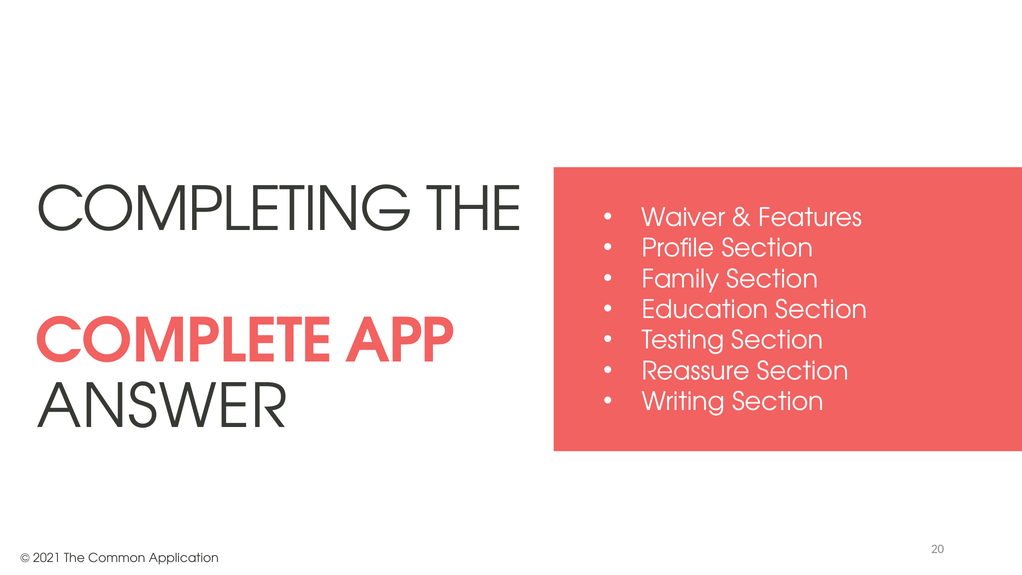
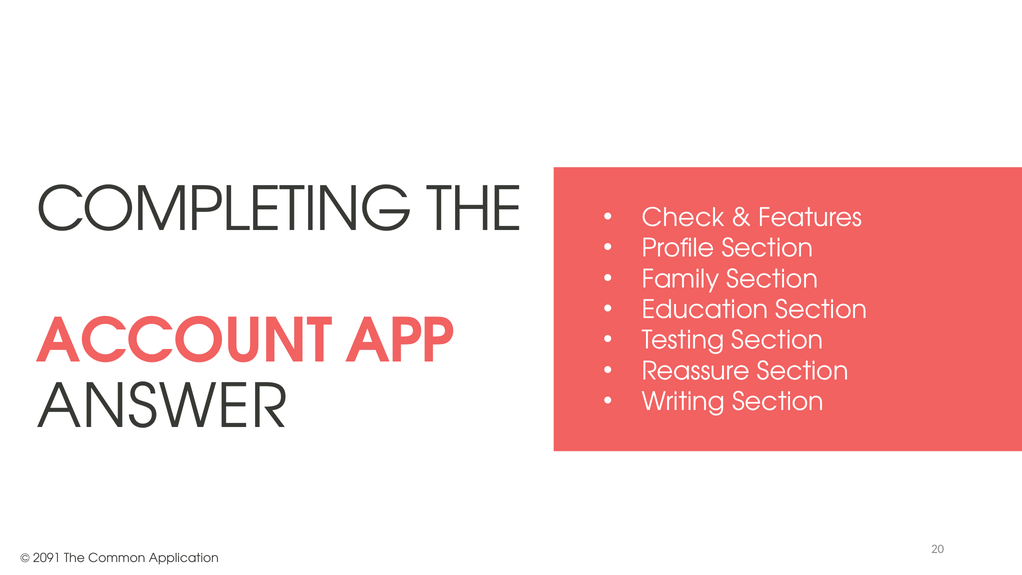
Waiver: Waiver -> Check (683, 218)
COMPLETE: COMPLETE -> ACCOUNT (184, 341)
2021: 2021 -> 2091 (47, 558)
